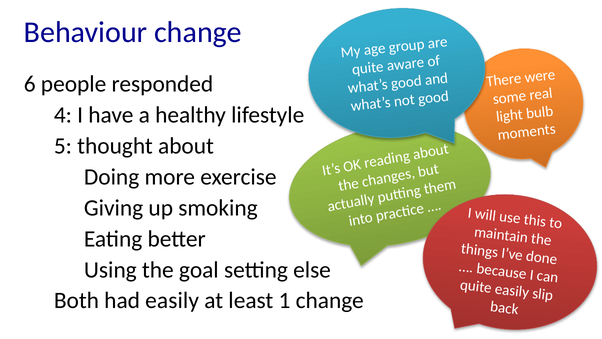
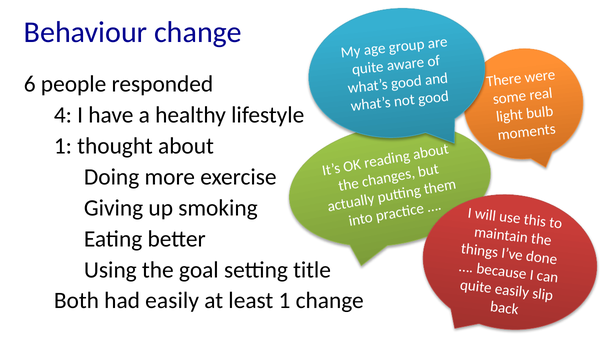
5: 5 -> 1 (63, 146)
else: else -> title (312, 270)
